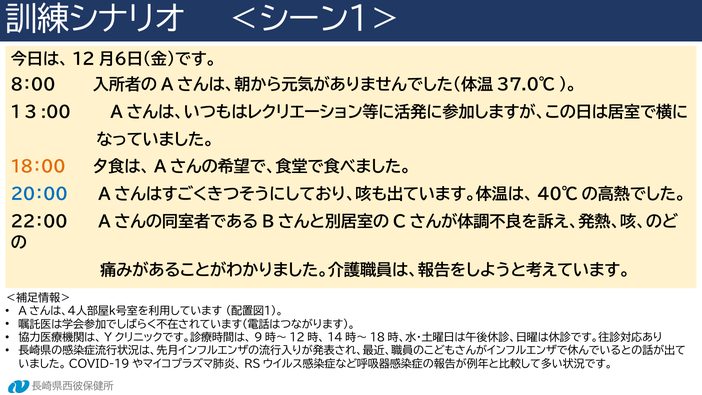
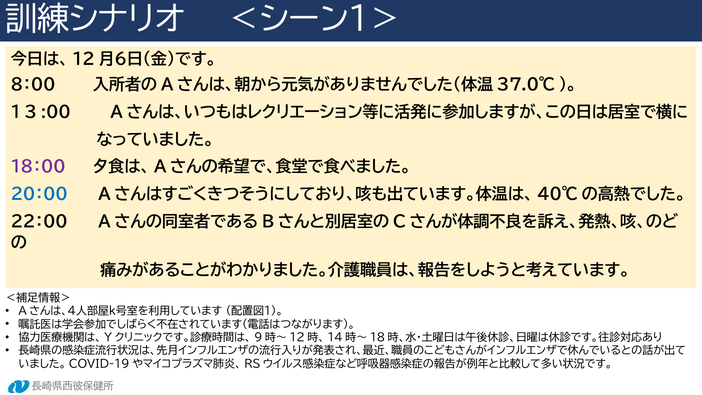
１８：００ colour: orange -> purple (38, 167)
